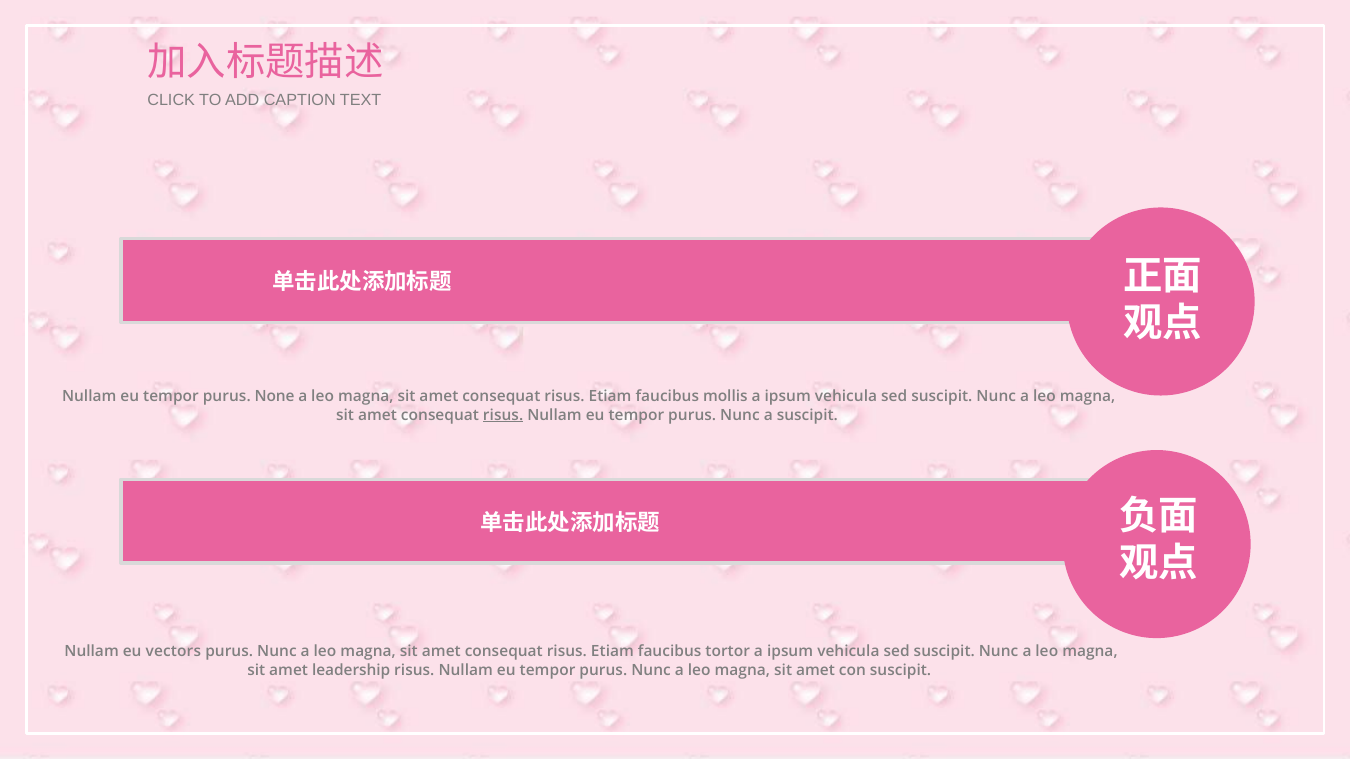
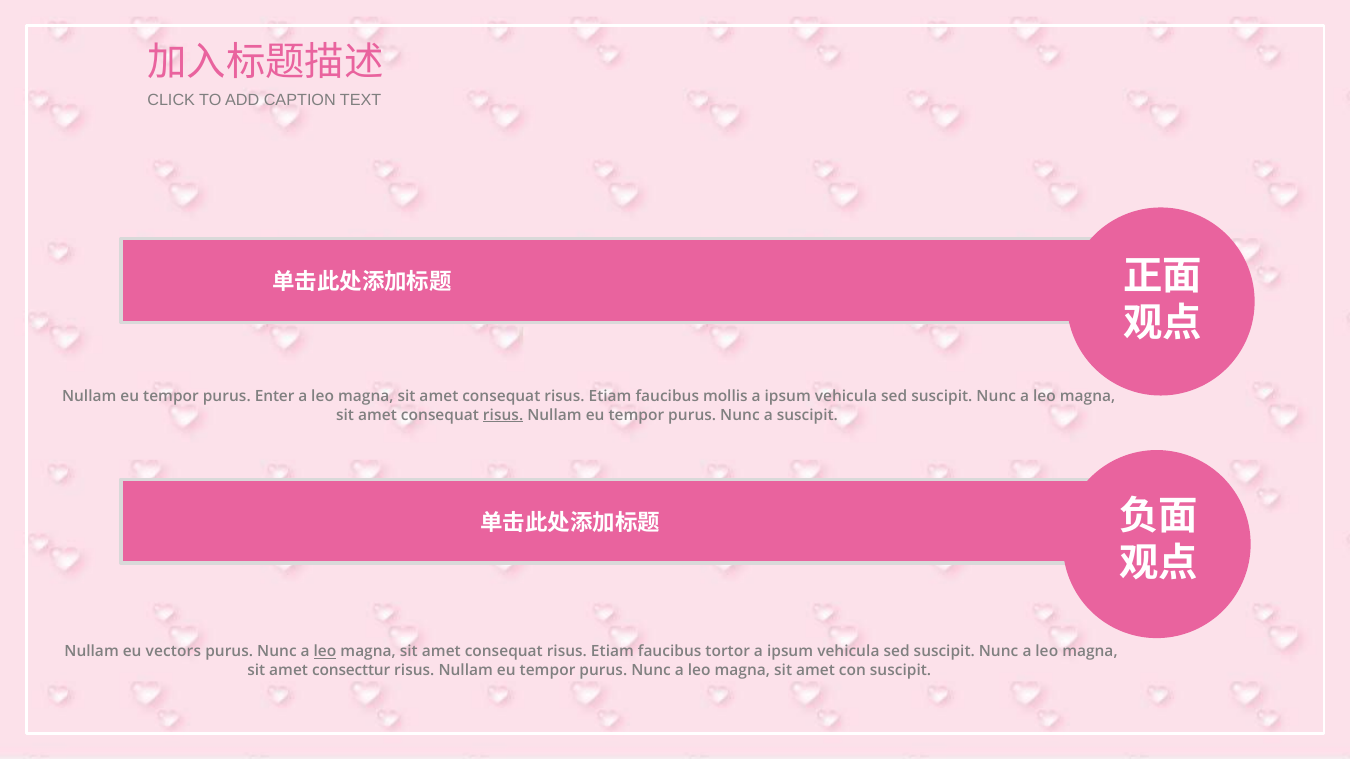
None: None -> Enter (275, 397)
leo underline: none -> present (325, 652)
leadership: leadership -> consecttur (351, 671)
